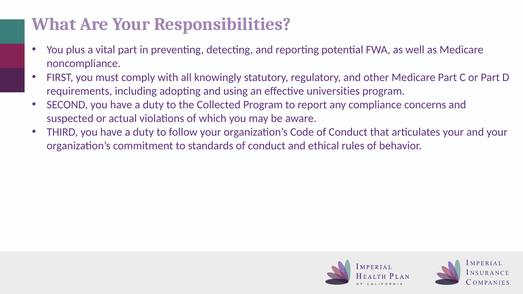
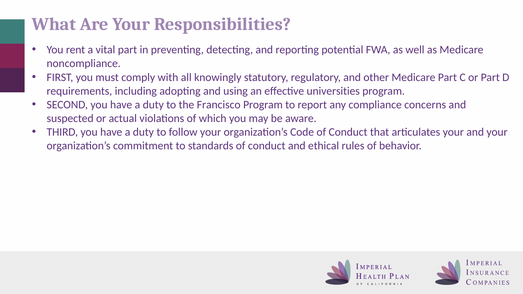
plus: plus -> rent (76, 50)
Collected: Collected -> Francisco (219, 105)
